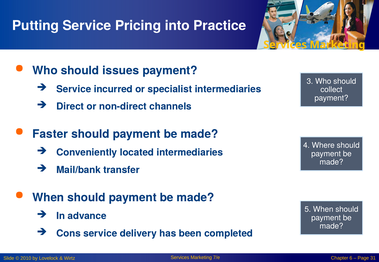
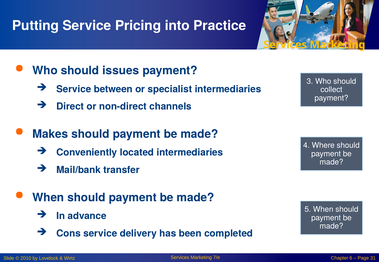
incurred: incurred -> between (113, 89)
Faster: Faster -> Makes (50, 134)
